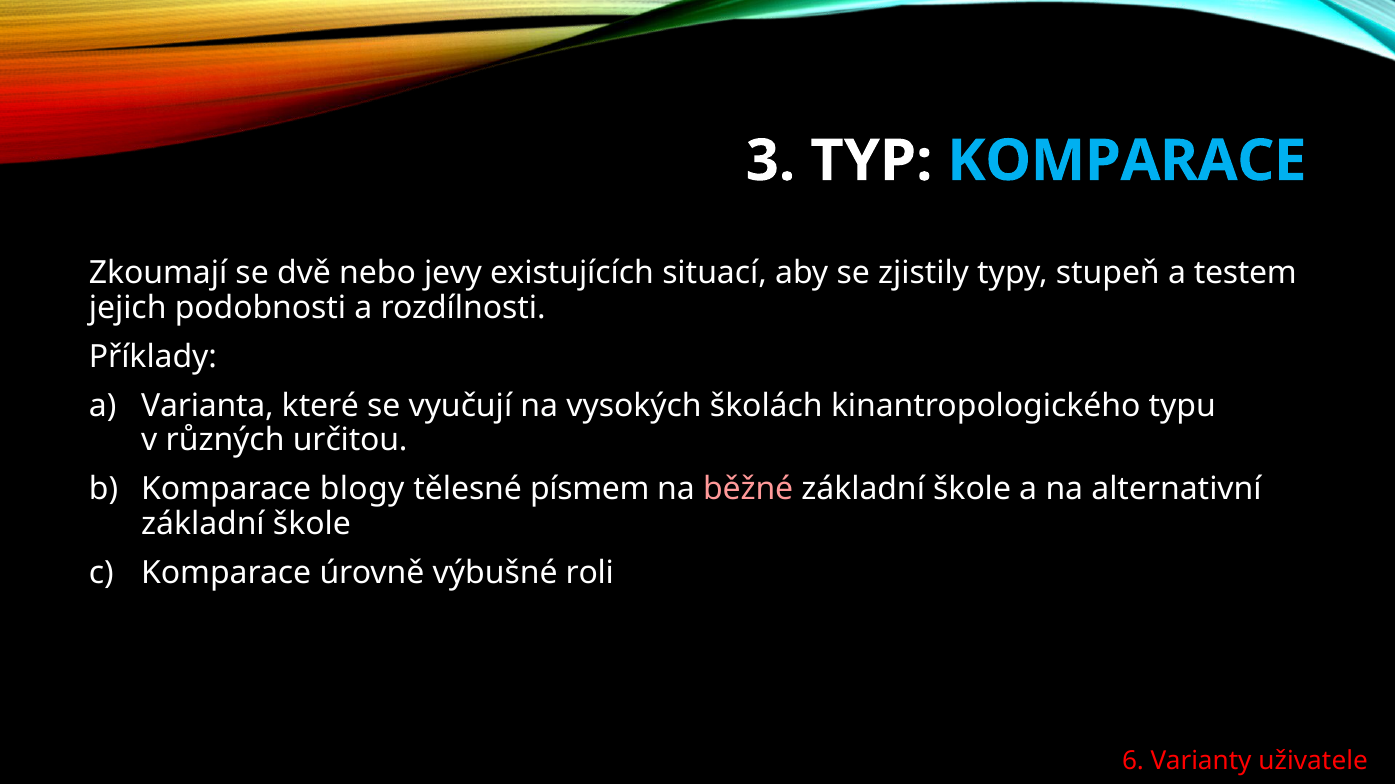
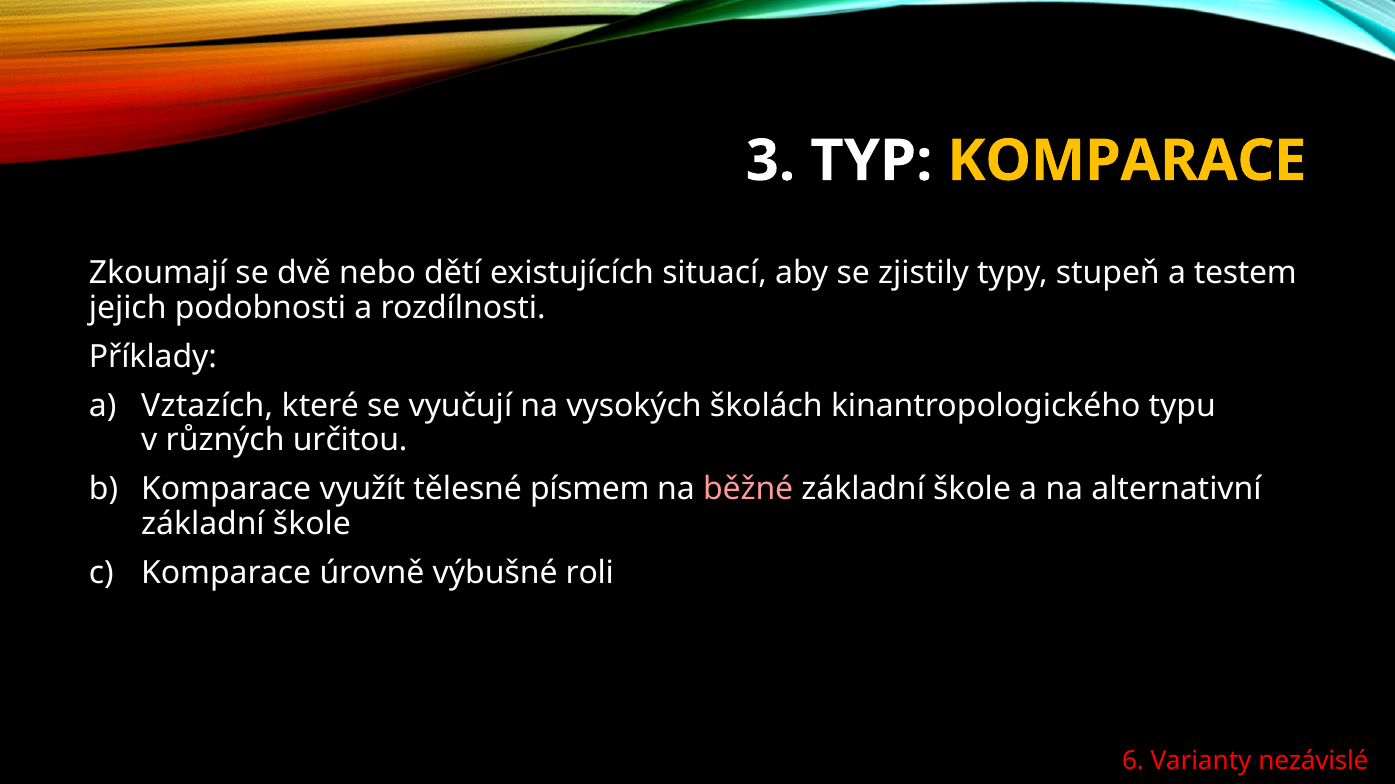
KOMPARACE colour: light blue -> yellow (1127, 161)
jevy: jevy -> dětí (453, 273)
Varianta: Varianta -> Vztazích (207, 406)
blogy: blogy -> využít (362, 490)
uživatele: uživatele -> nezávislé (1313, 761)
